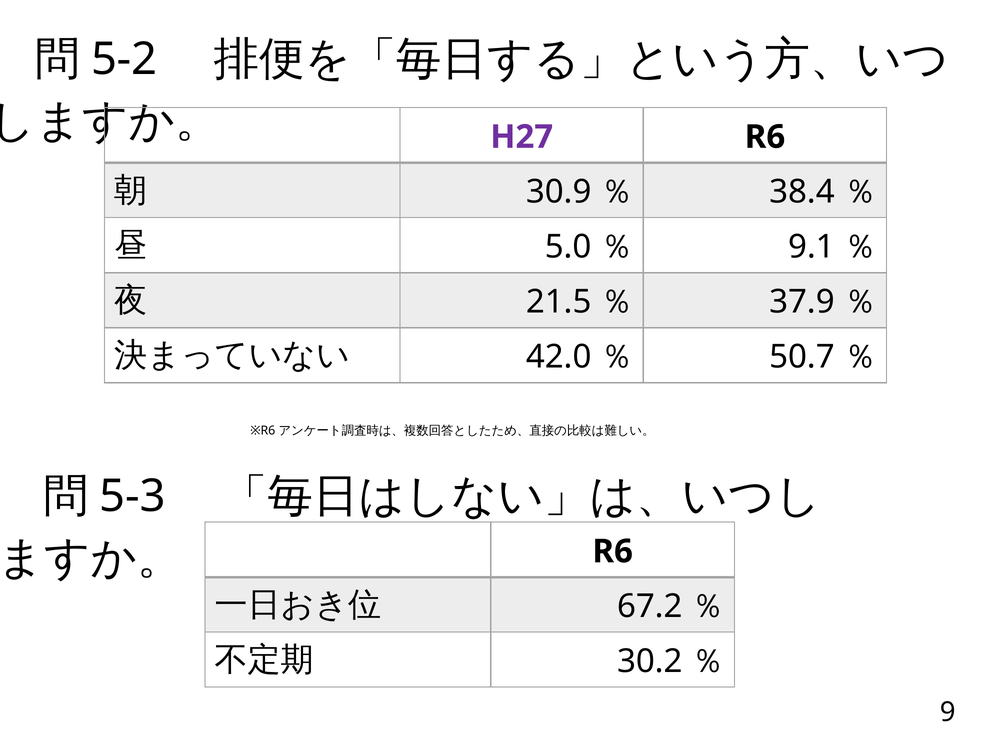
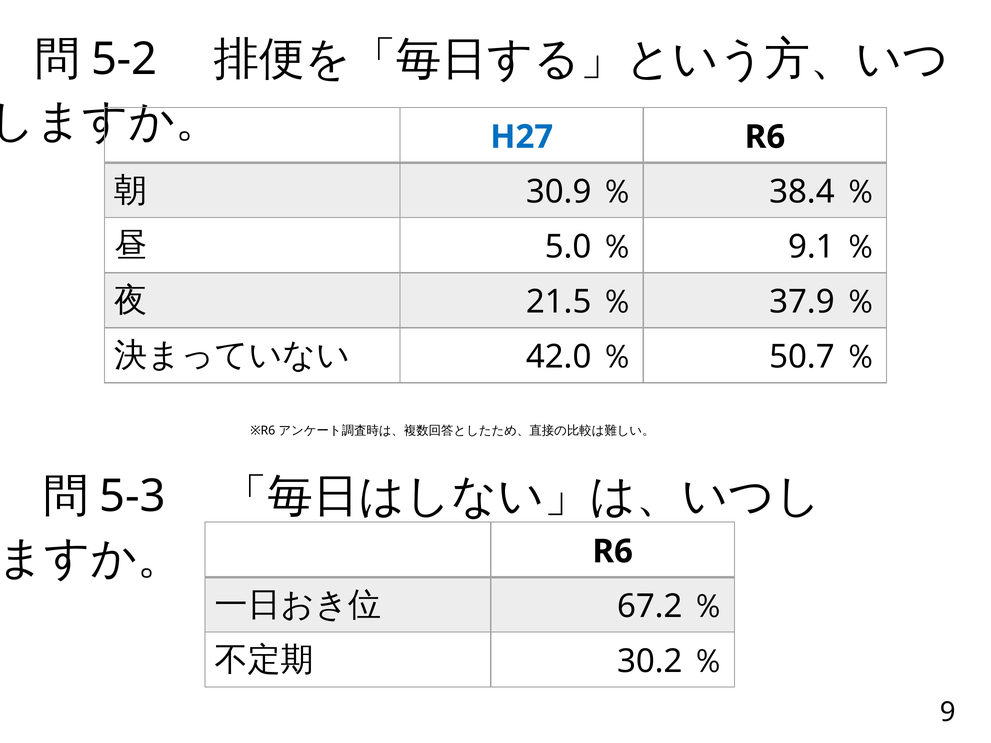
H27 colour: purple -> blue (522, 137)
